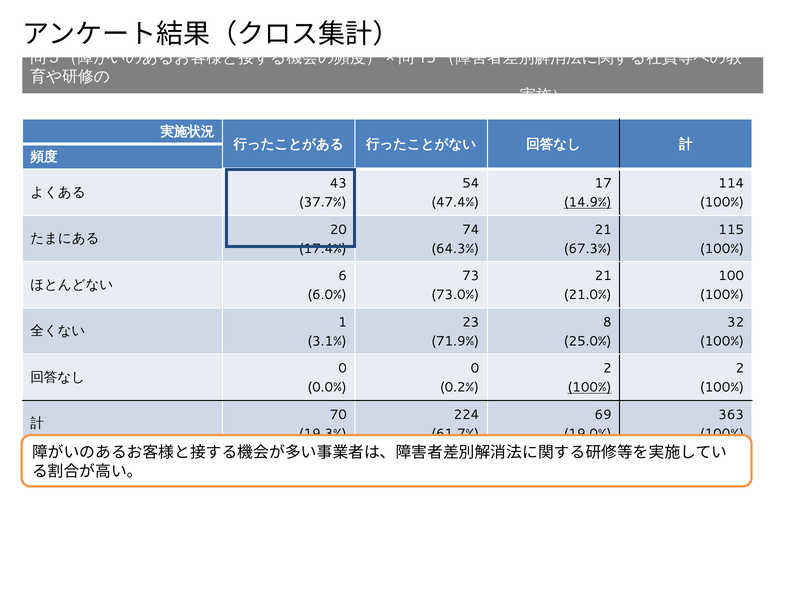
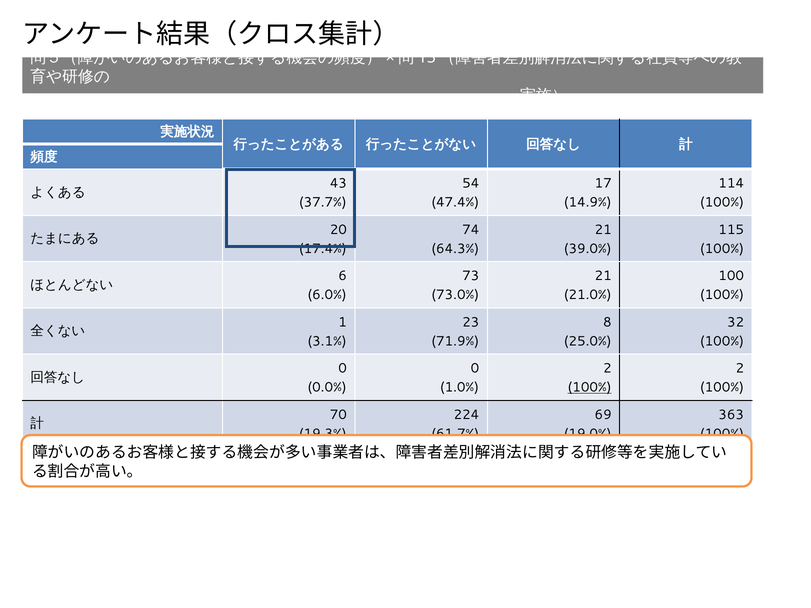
14.9% underline: present -> none (588, 203)
67.3%: 67.3% -> 39.0% (588, 249)
0.2%: 0.2% -> 1.0% (459, 388)
